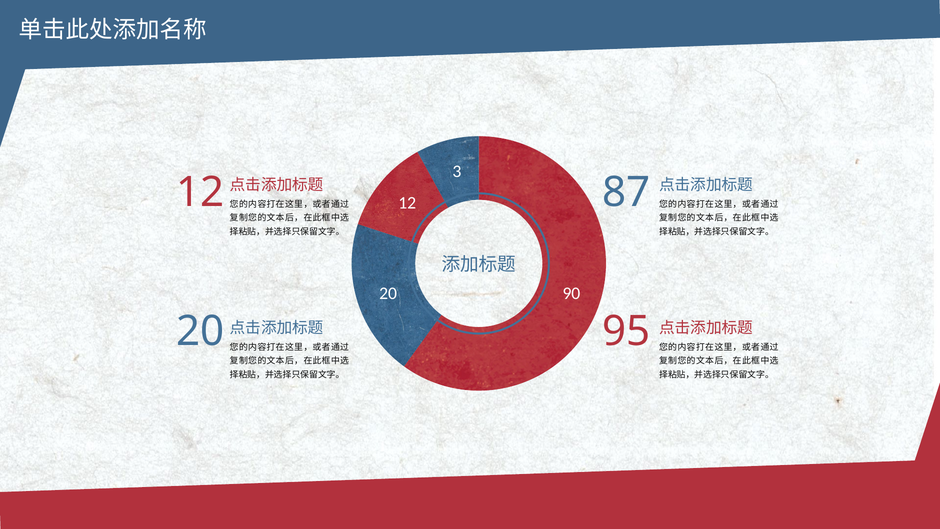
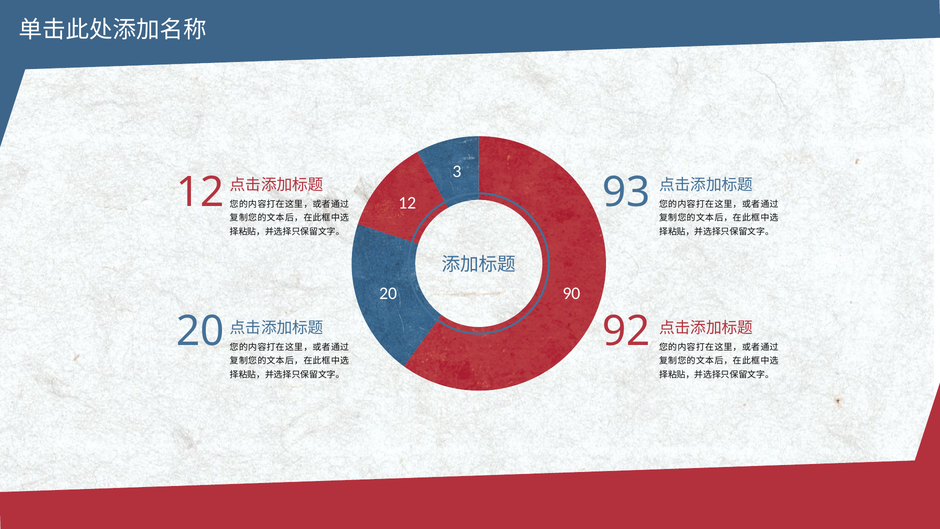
87: 87 -> 93 (626, 192)
95: 95 -> 92 (626, 331)
